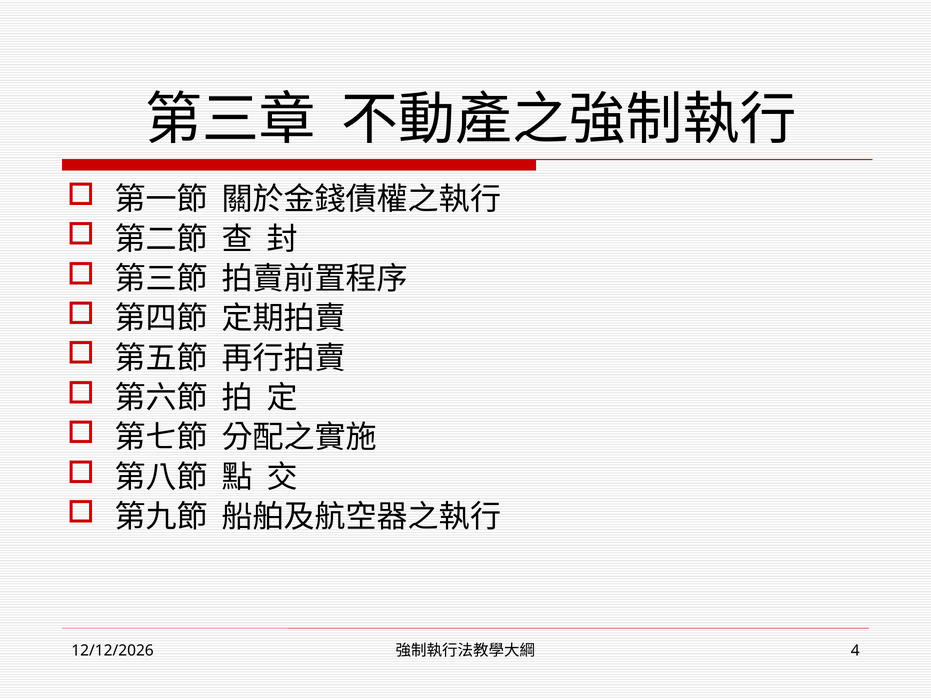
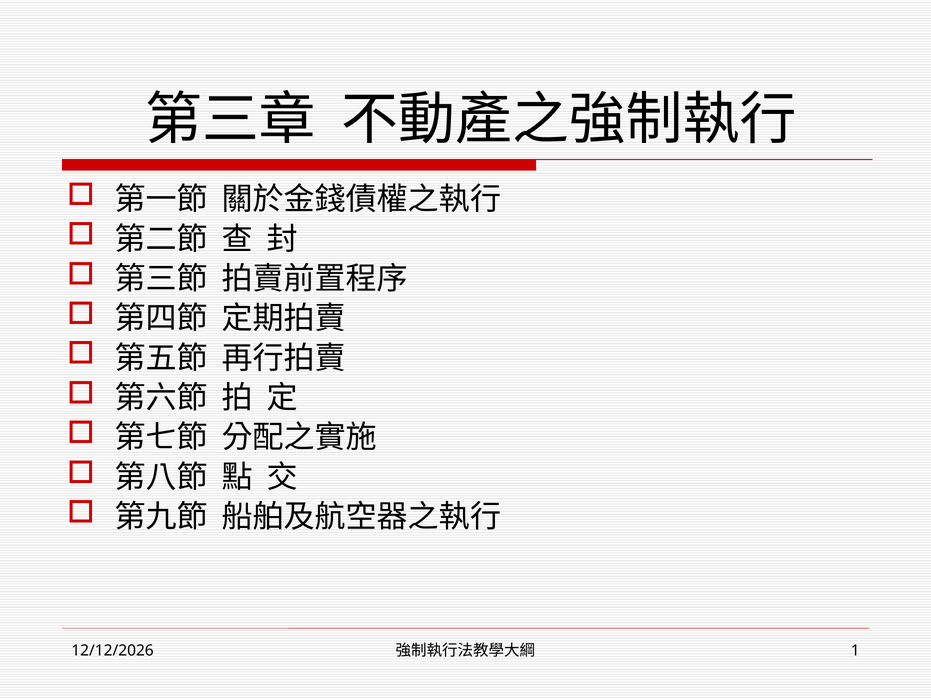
4: 4 -> 1 (855, 651)
